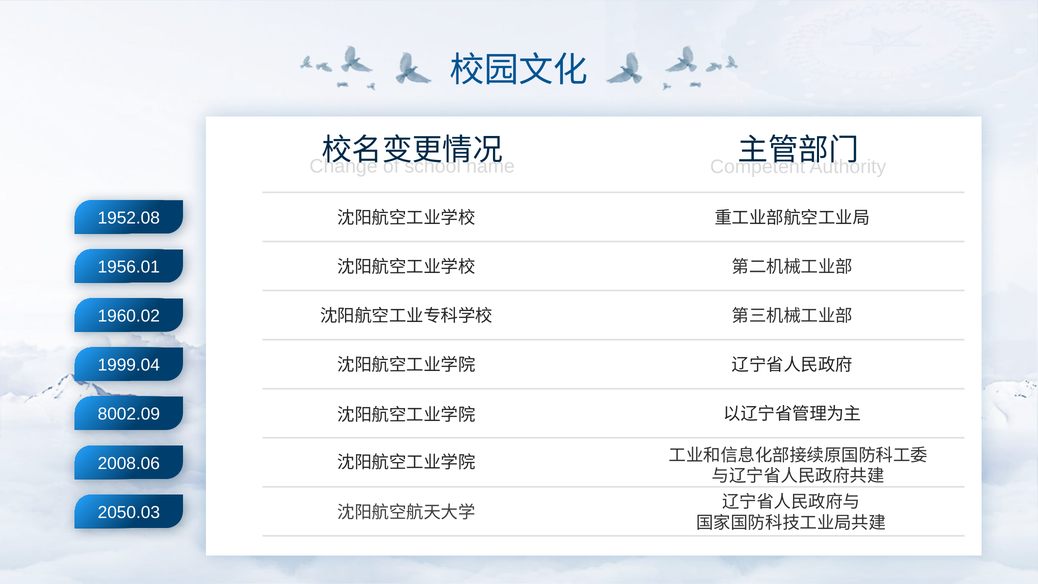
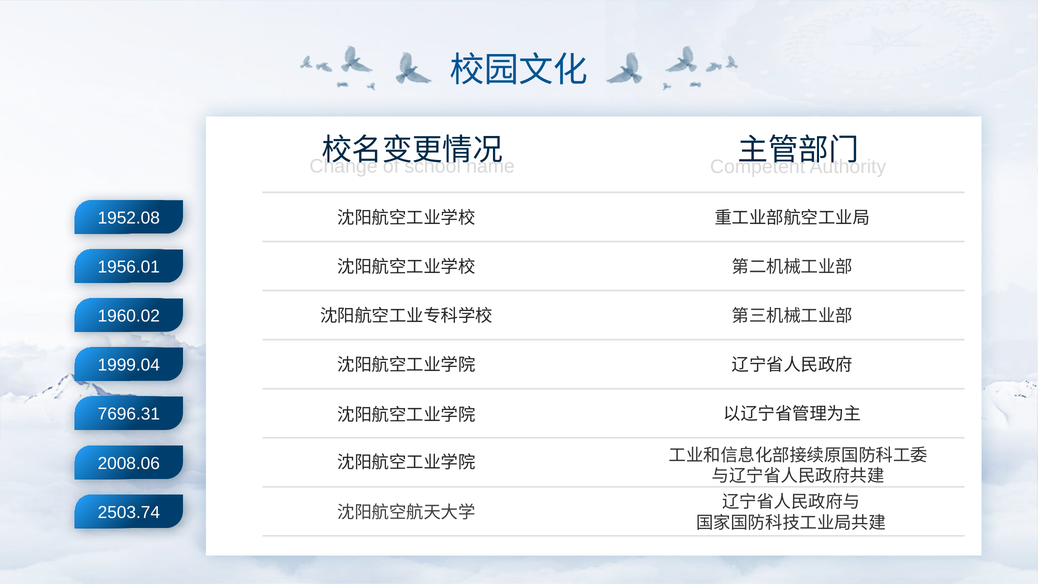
8002.09: 8002.09 -> 7696.31 (129, 414)
2050.03: 2050.03 -> 2503.74 (129, 512)
